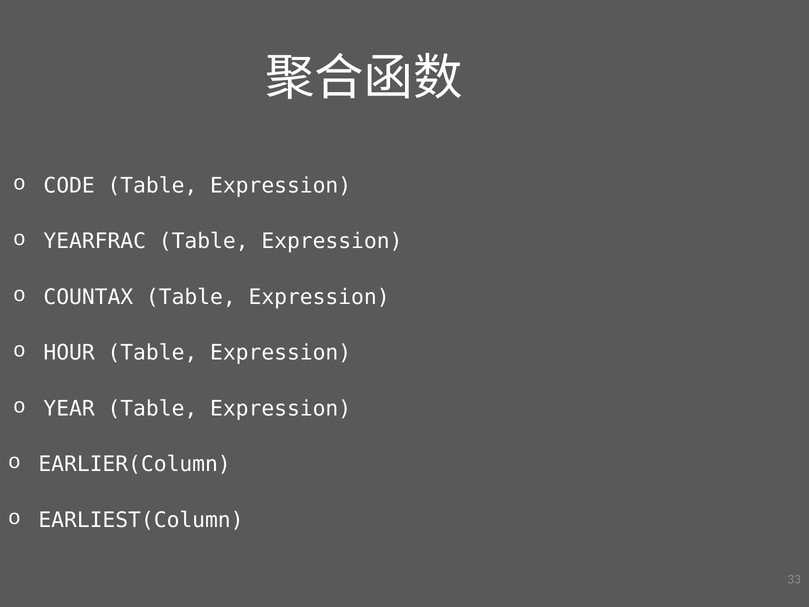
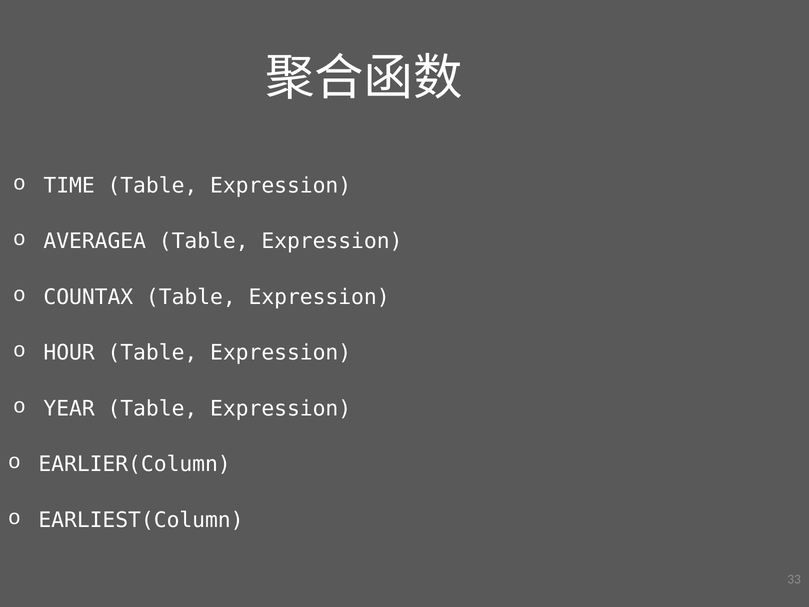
CODE: CODE -> TIME (69, 186)
YEARFRAC: YEARFRAC -> AVERAGEA (95, 241)
